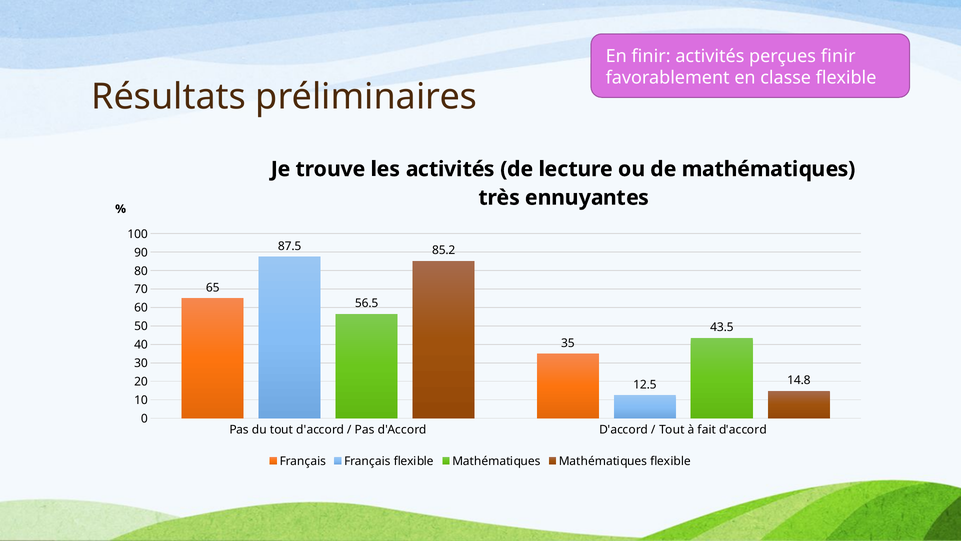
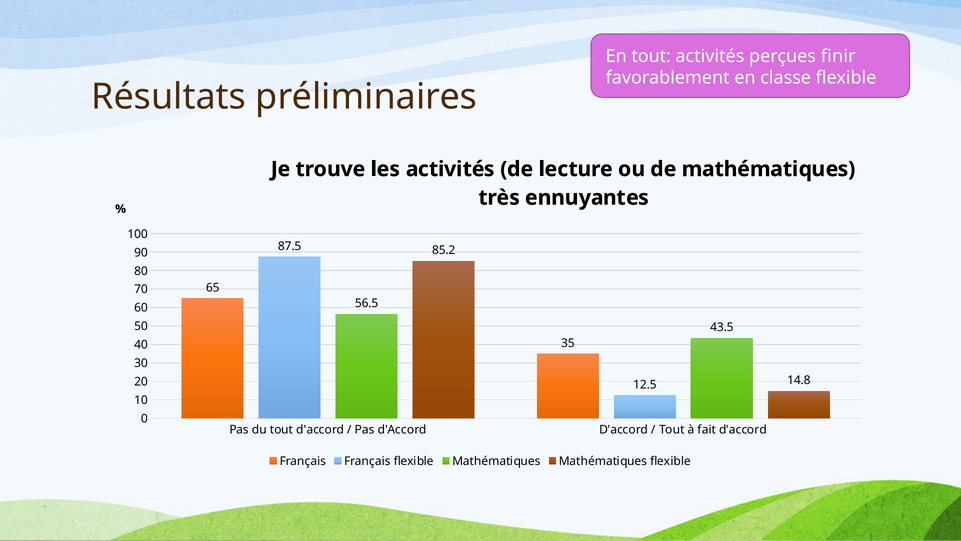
En finir: finir -> tout (651, 56)
